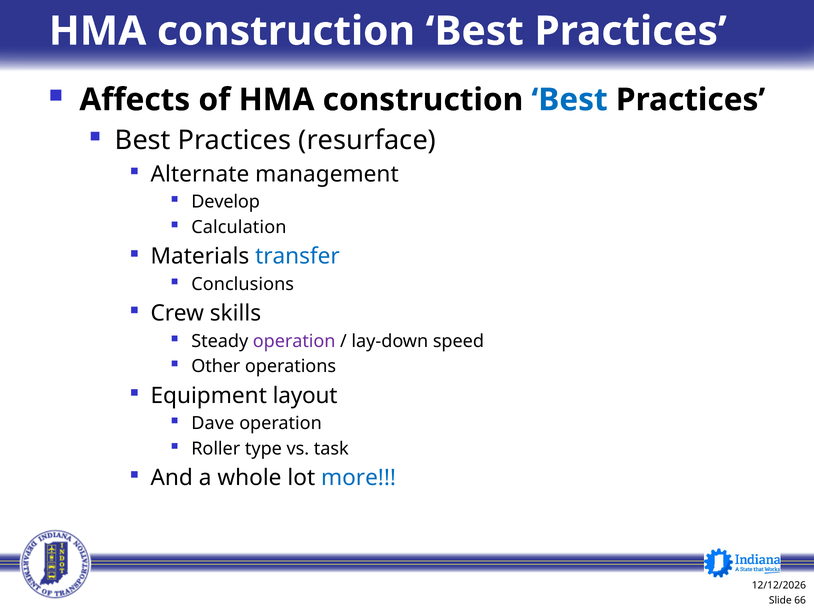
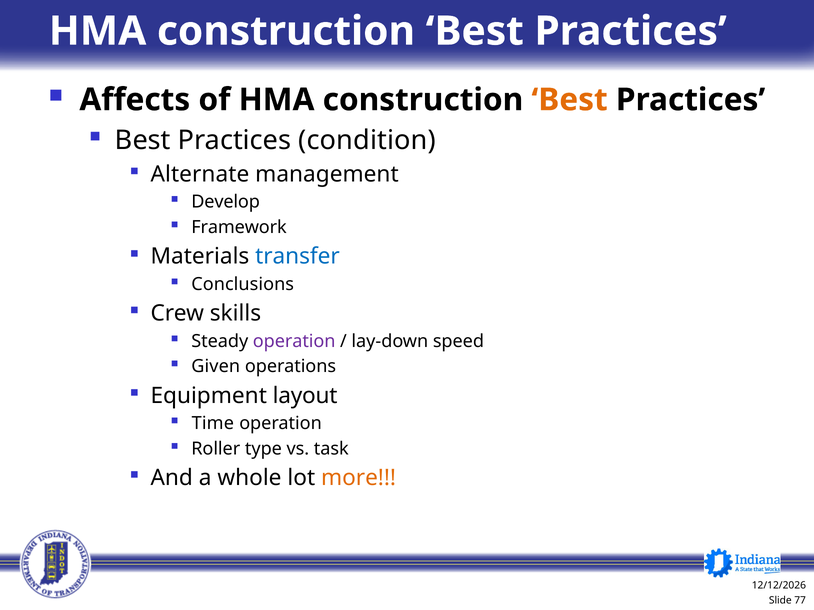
Best colour: blue -> orange (570, 100)
resurface: resurface -> condition (367, 140)
Calculation: Calculation -> Framework (239, 227)
Other: Other -> Given (216, 367)
Dave: Dave -> Time (213, 424)
more colour: blue -> orange (359, 478)
66: 66 -> 77 (800, 601)
